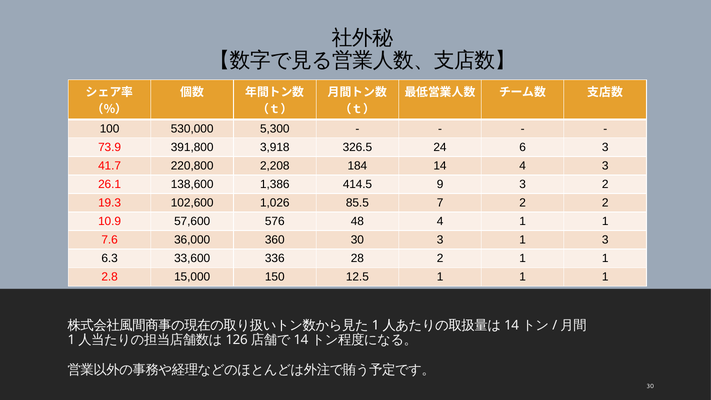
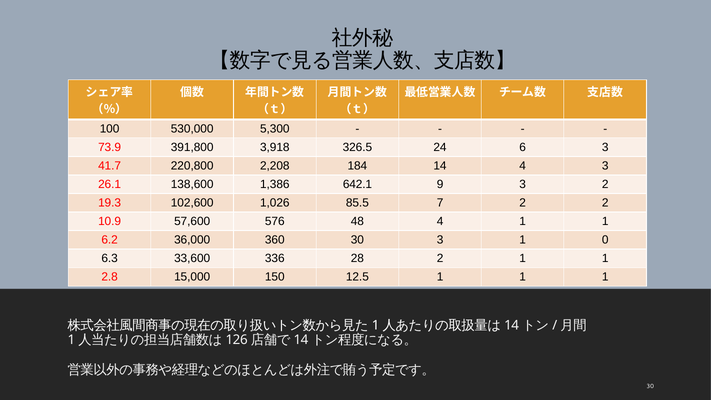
414.5: 414.5 -> 642.1 (357, 184)
7.6: 7.6 -> 6.2 (110, 240)
1 3: 3 -> 0 (605, 240)
